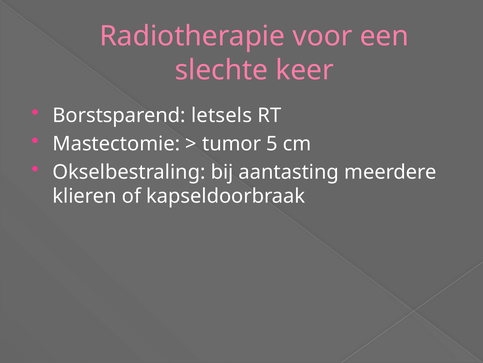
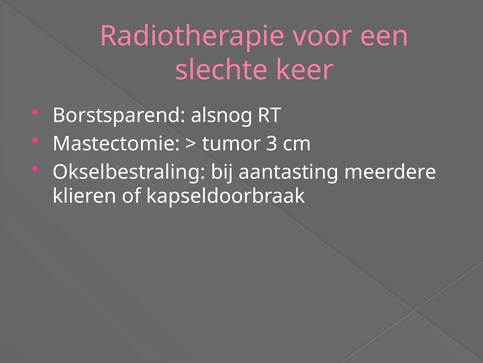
letsels: letsels -> alsnog (222, 115)
5: 5 -> 3 (272, 143)
